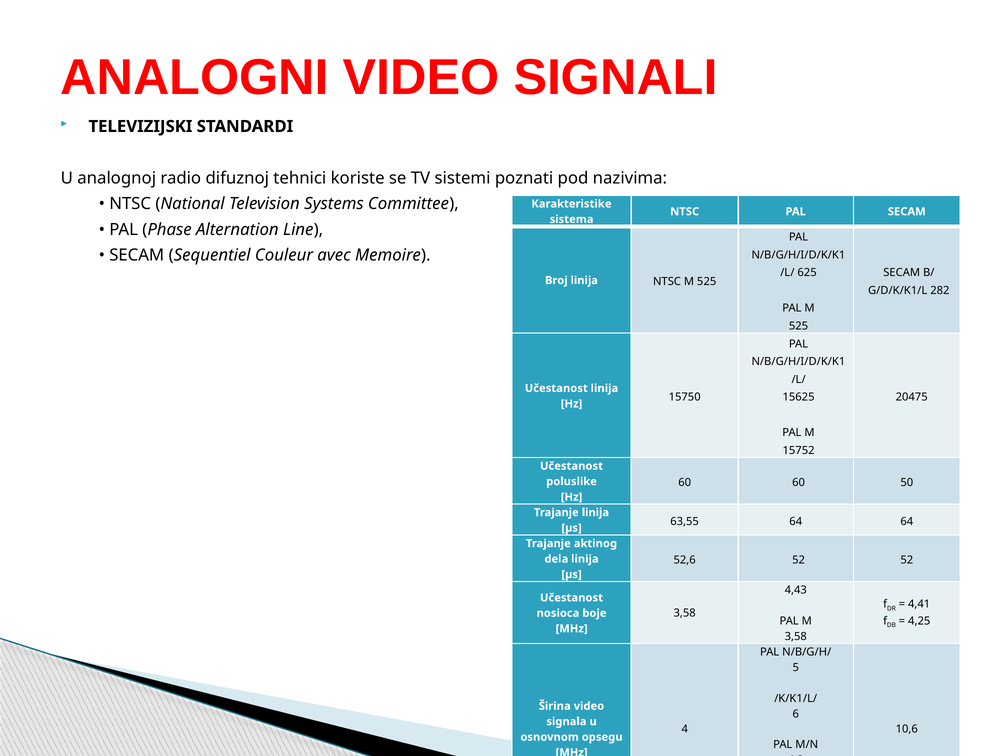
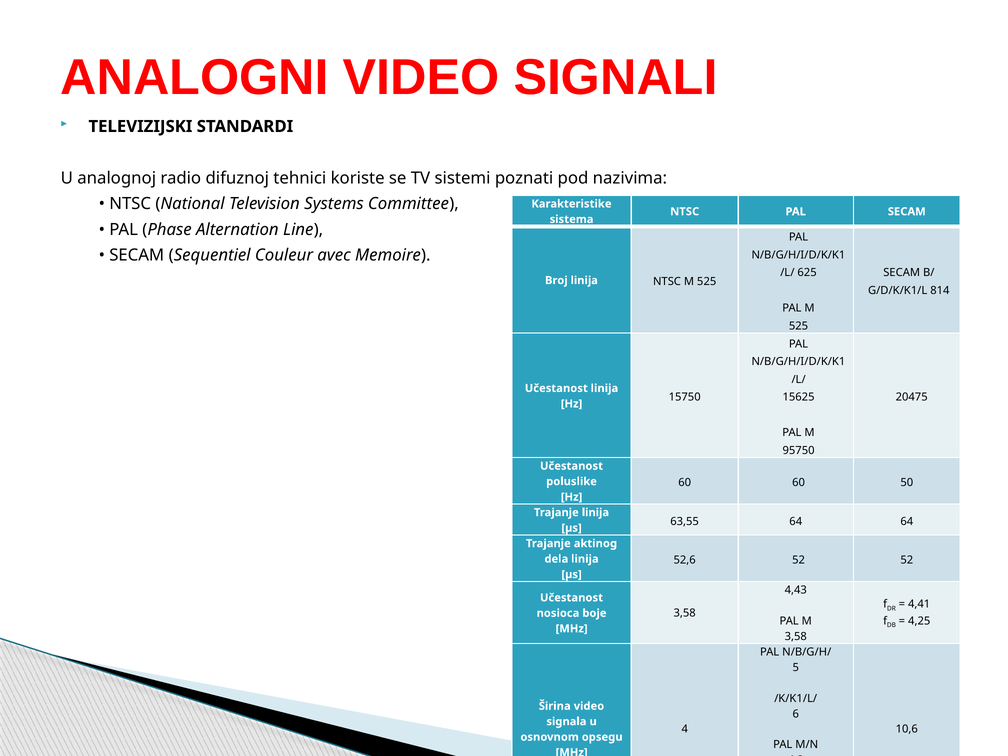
282: 282 -> 814 (940, 290)
15752: 15752 -> 95750 (799, 451)
